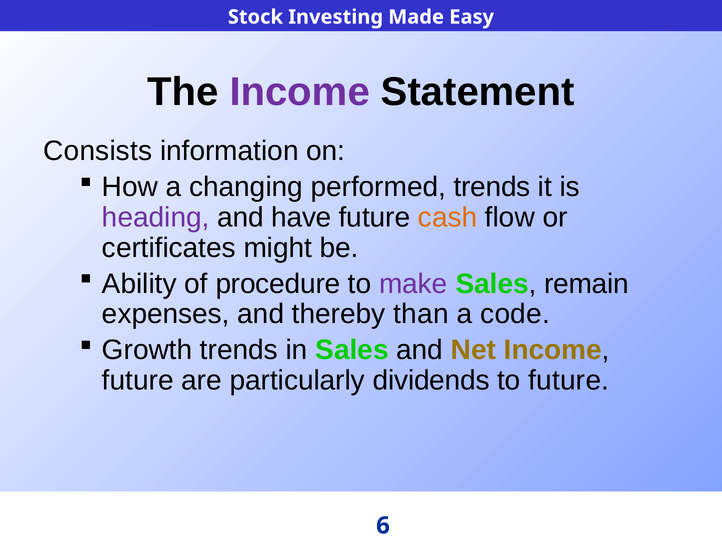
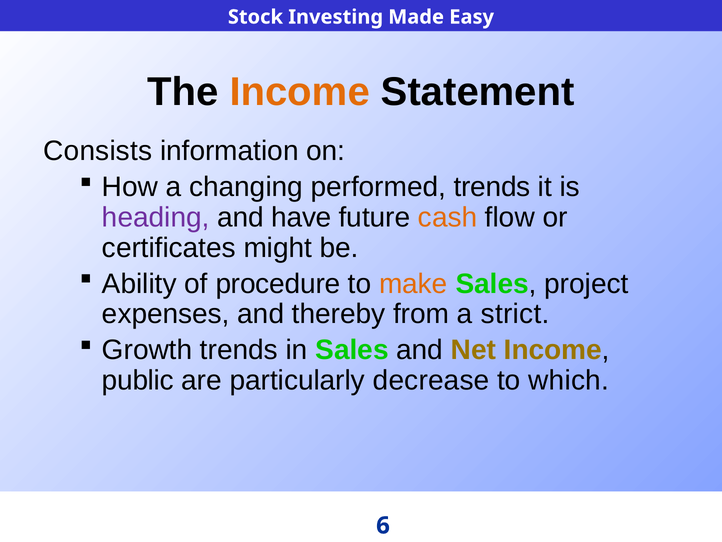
Income colour: purple -> orange (300, 92)
make colour: purple -> orange (413, 284)
remain: remain -> project (586, 284)
than: than -> from (421, 314)
code: code -> strict (515, 314)
future: future -> public (138, 380)
dividends: dividends -> decrease (431, 380)
to future: future -> which (569, 380)
